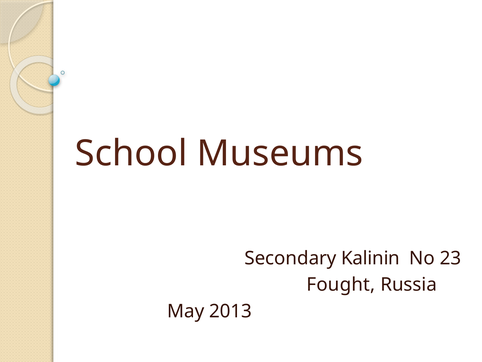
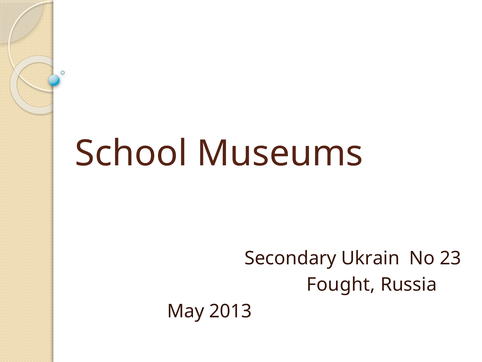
Kalinin: Kalinin -> Ukrain (370, 258)
